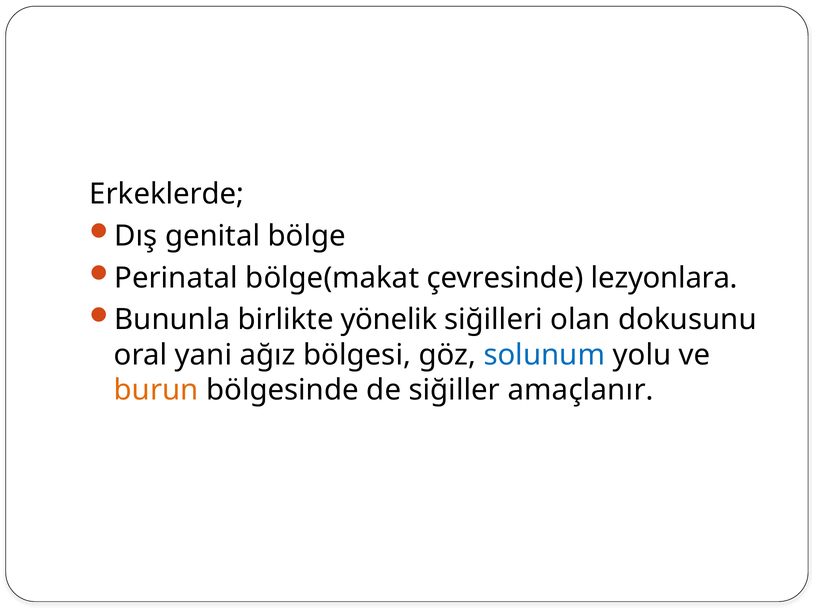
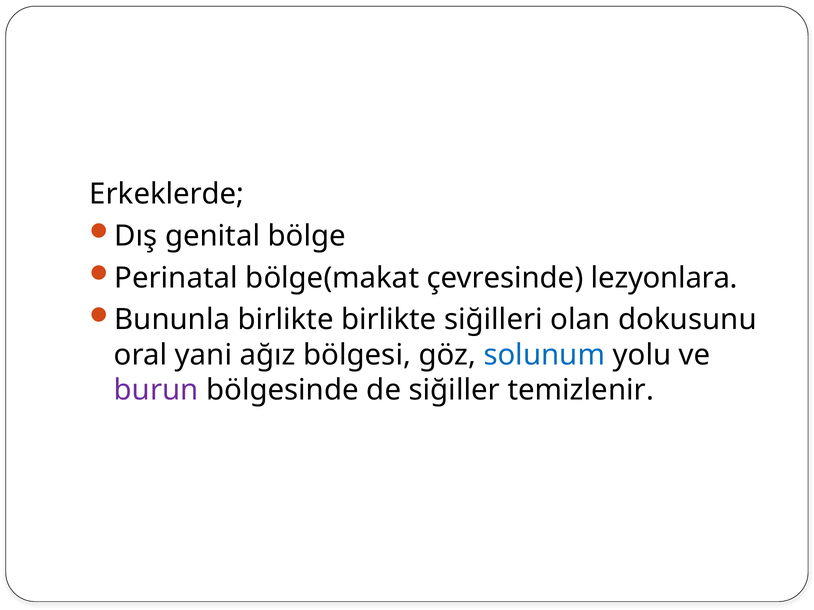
birlikte yönelik: yönelik -> birlikte (389, 320)
burun colour: orange -> purple (156, 390)
amaçlanır: amaçlanır -> temizlenir (581, 390)
